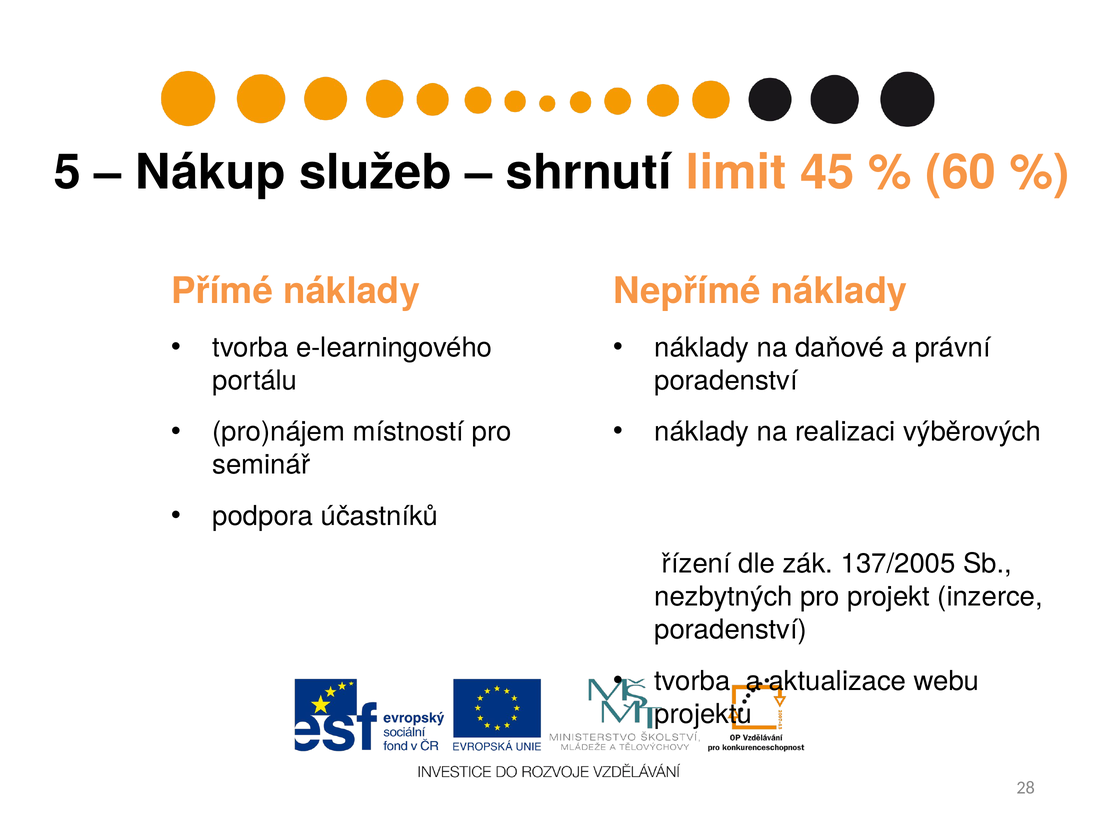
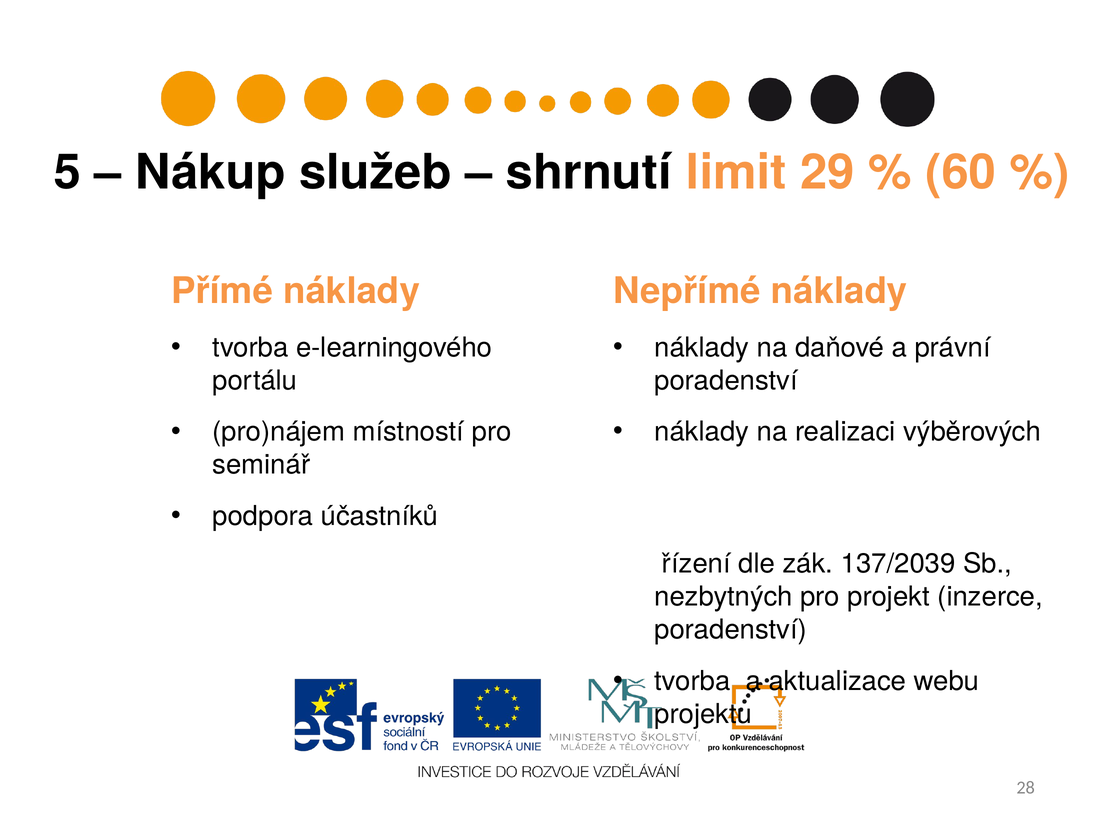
45: 45 -> 29 (827, 173)
137/2005: 137/2005 -> 137/2039 (898, 564)
